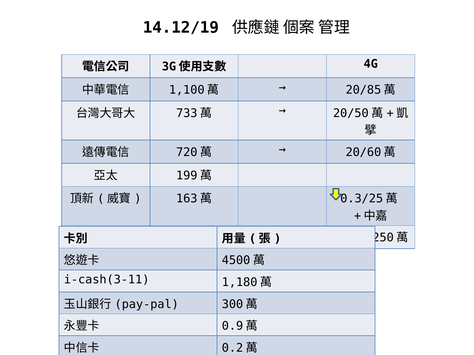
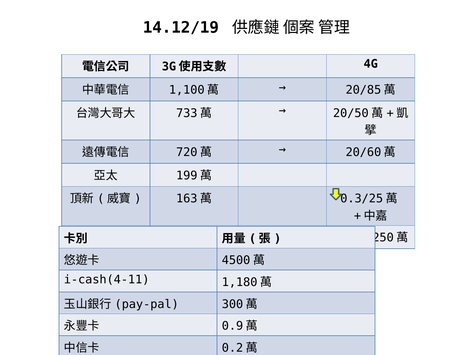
i-cash(3-11: i-cash(3-11 -> i-cash(4-11 (107, 280)
